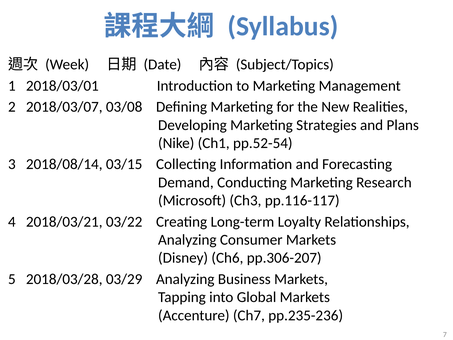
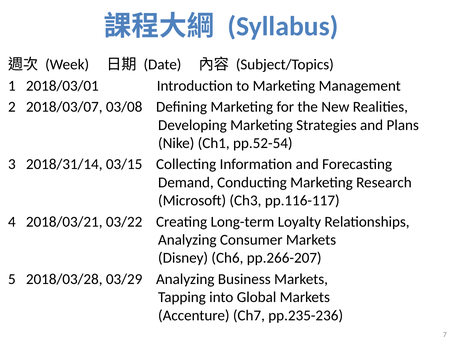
2018/08/14: 2018/08/14 -> 2018/31/14 (64, 164)
pp.306-207: pp.306-207 -> pp.266-207 (284, 258)
